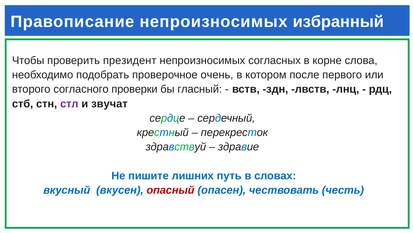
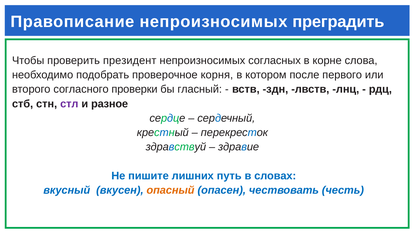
избранный: избранный -> преградить (338, 22)
очень: очень -> корня (217, 75)
звучат: звучат -> разное (110, 104)
опасный colour: red -> orange (171, 190)
